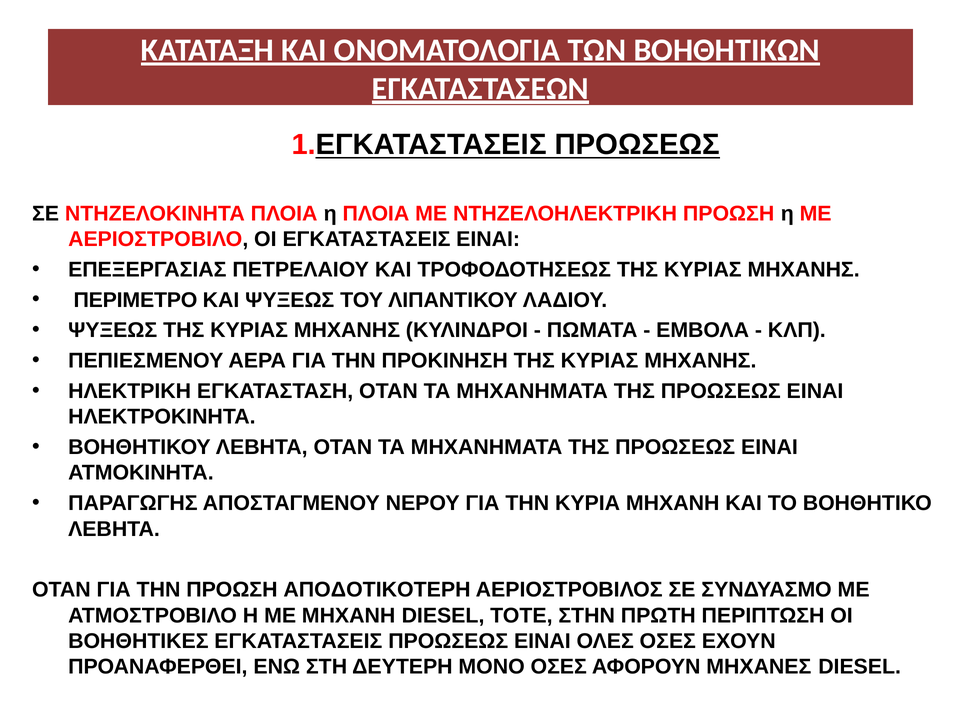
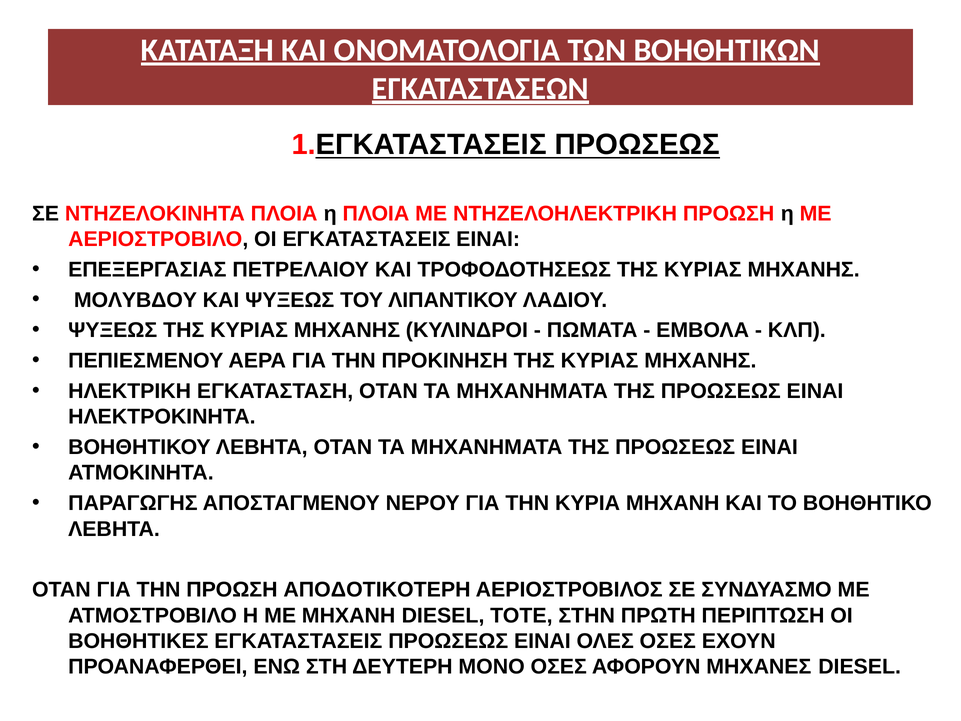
ΠΕΡΙΜΕΤΡΟ: ΠΕΡΙΜΕΤΡΟ -> ΜΟΛΥΒΔΟΥ (135, 300)
